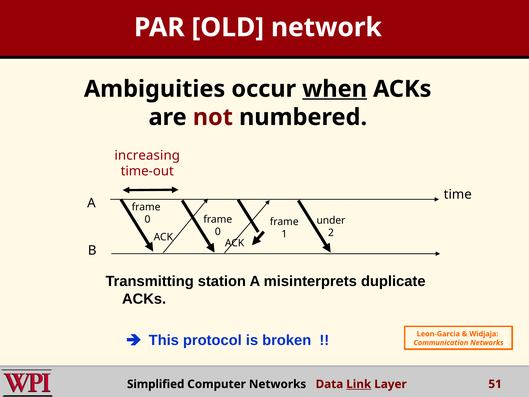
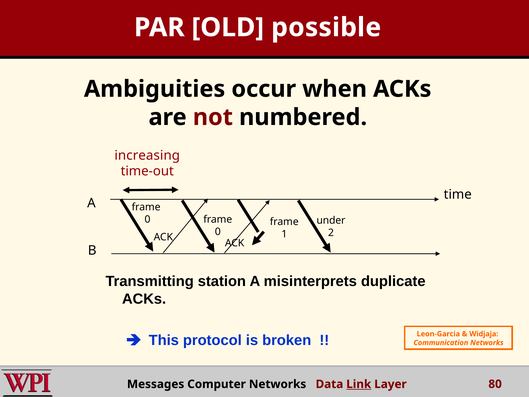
network: network -> possible (326, 27)
when underline: present -> none (335, 89)
Simplified: Simplified -> Messages (156, 384)
51: 51 -> 80 (495, 384)
